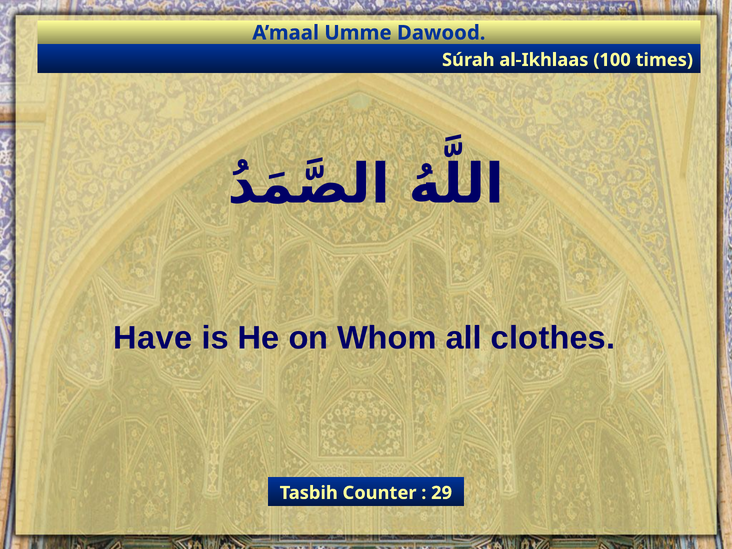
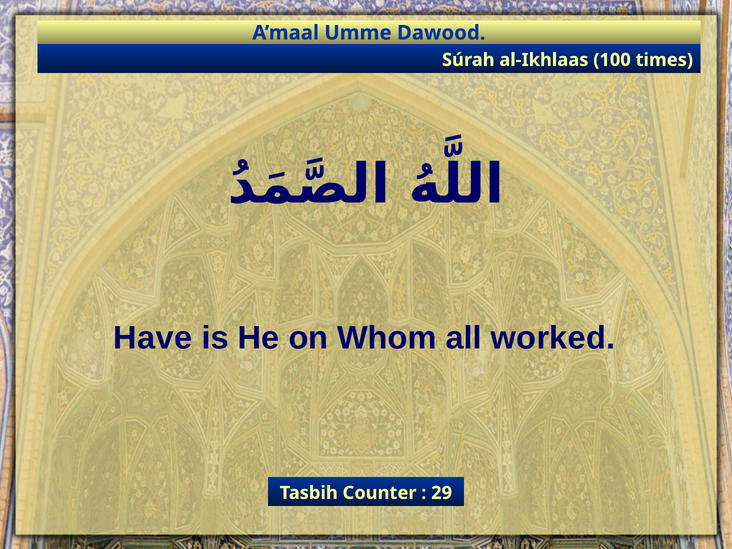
clothes: clothes -> worked (553, 338)
